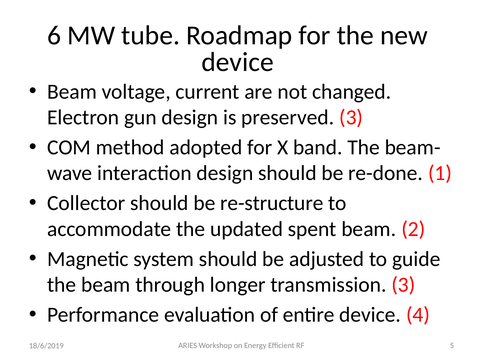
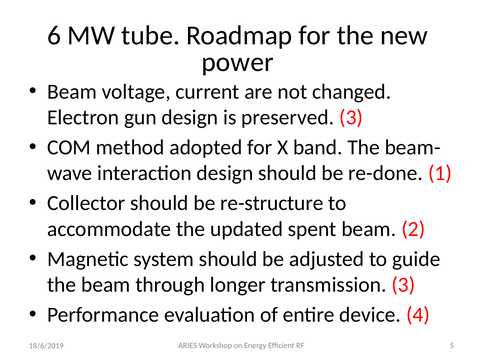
device: device -> power (238, 62)
